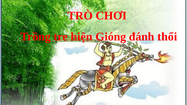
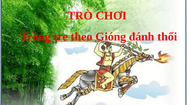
hiện: hiện -> theo (82, 37)
